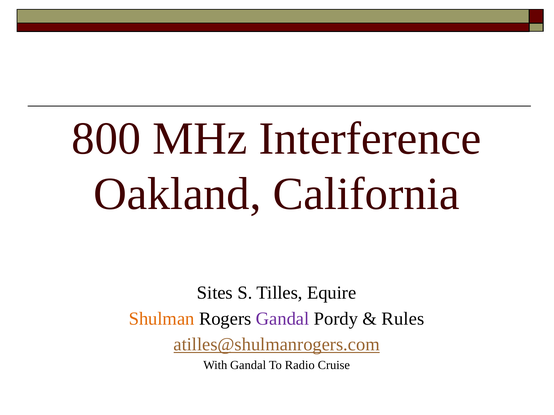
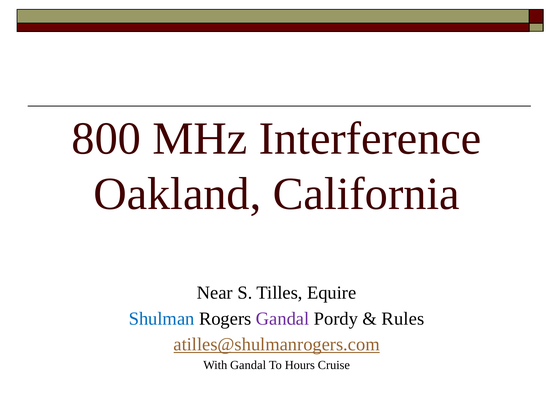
Sites: Sites -> Near (215, 293)
Shulman colour: orange -> blue (162, 319)
Radio: Radio -> Hours (300, 365)
